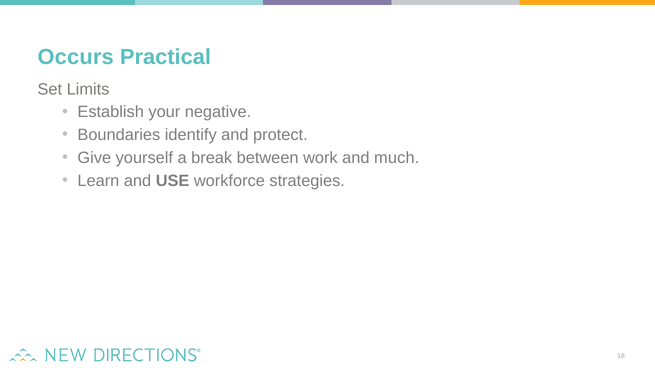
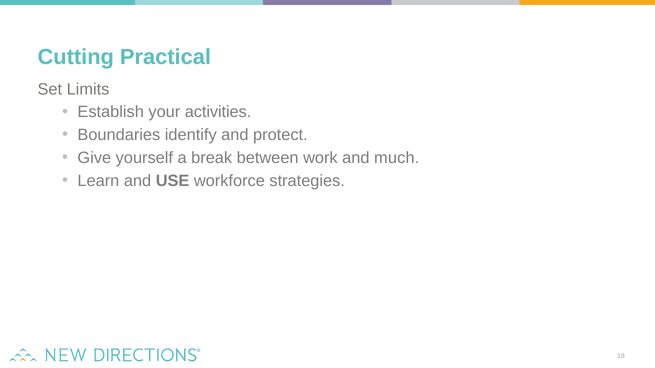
Occurs: Occurs -> Cutting (76, 57)
negative: negative -> activities (218, 112)
